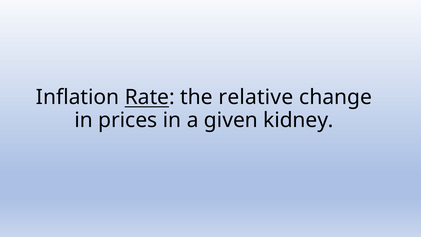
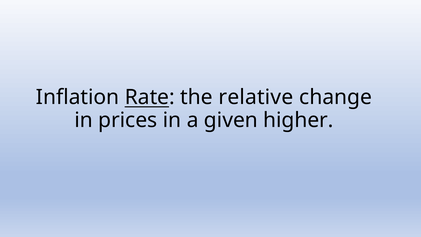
kidney: kidney -> higher (298, 120)
